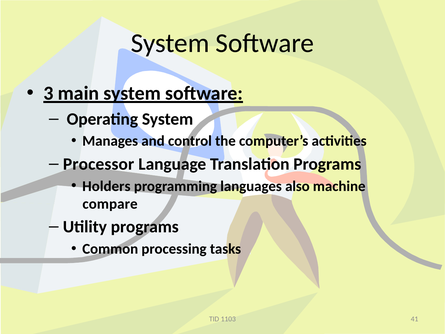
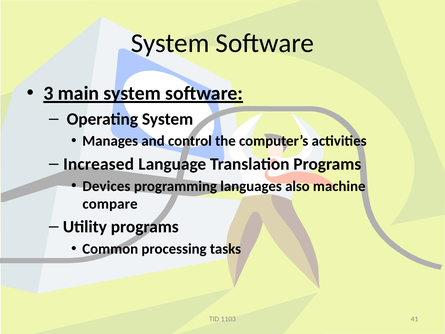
Processor: Processor -> Increased (99, 164)
Holders: Holders -> Devices (106, 186)
